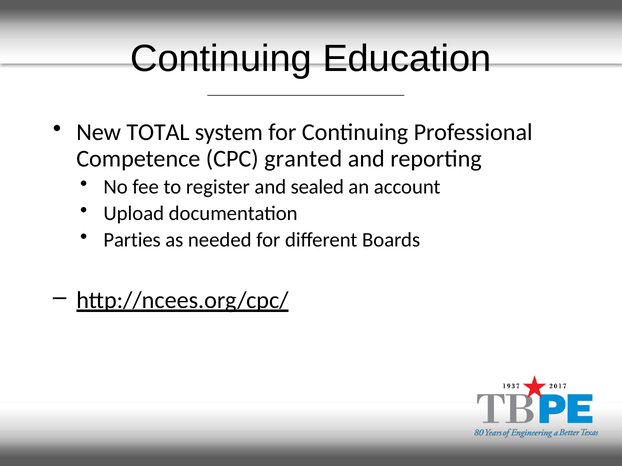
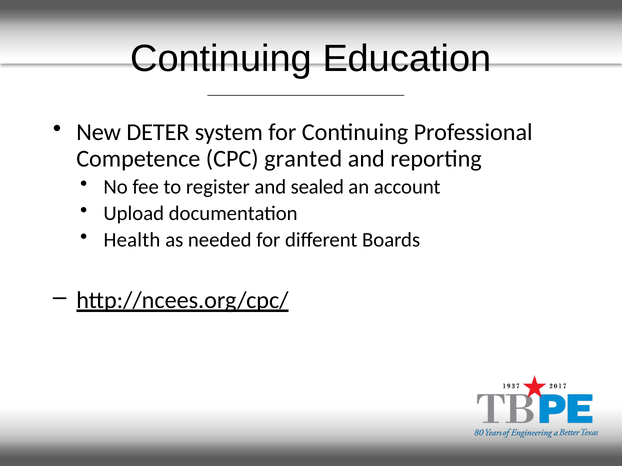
TOTAL: TOTAL -> DETER (158, 133)
Parties: Parties -> Health (132, 240)
